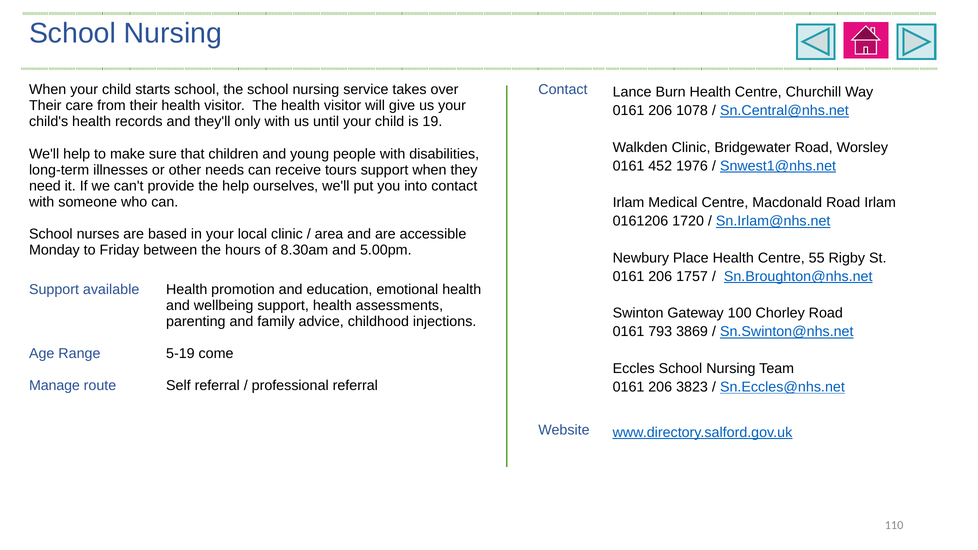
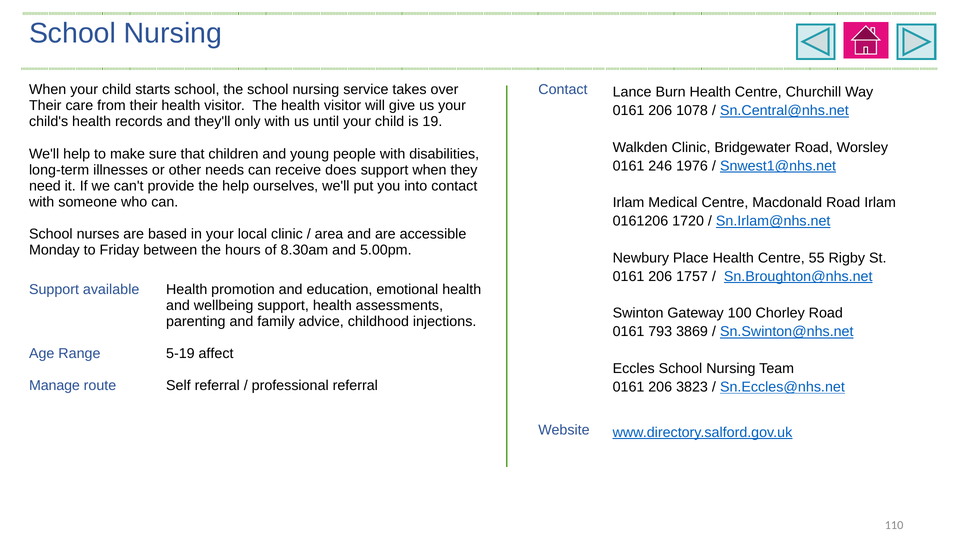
452: 452 -> 246 (660, 166)
tours: tours -> does (341, 170)
come: come -> affect (216, 354)
